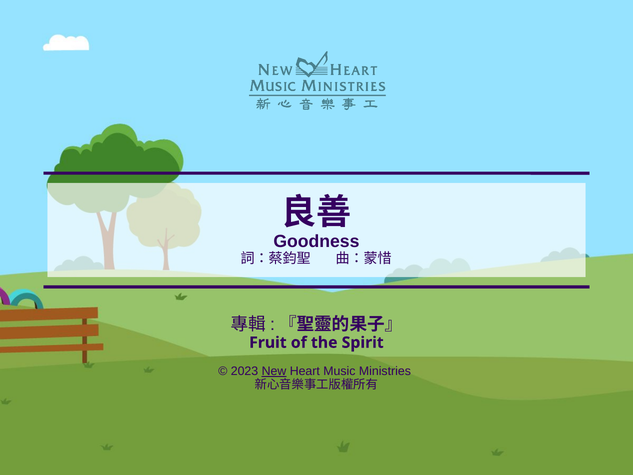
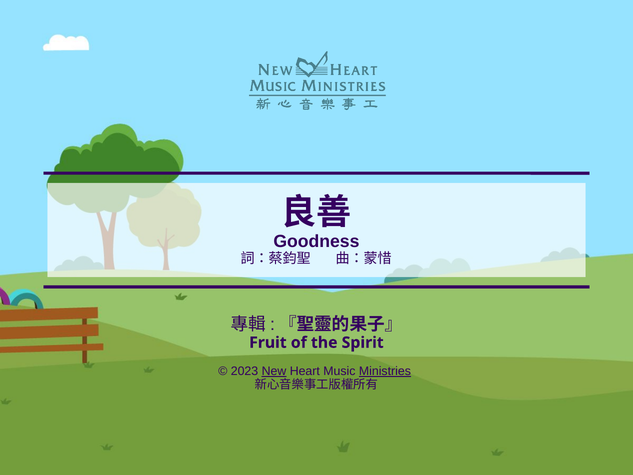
Ministries underline: none -> present (385, 371)
